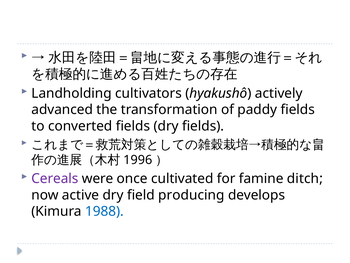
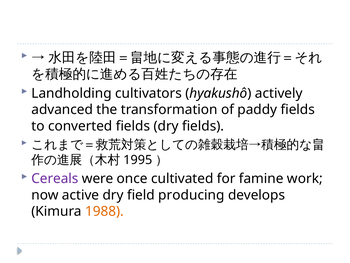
1996: 1996 -> 1995 (138, 160)
ditch: ditch -> work (305, 178)
1988 colour: blue -> orange (104, 211)
